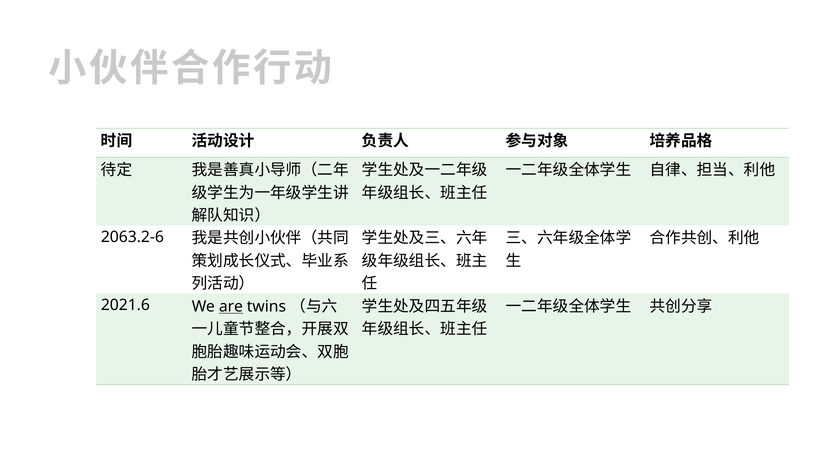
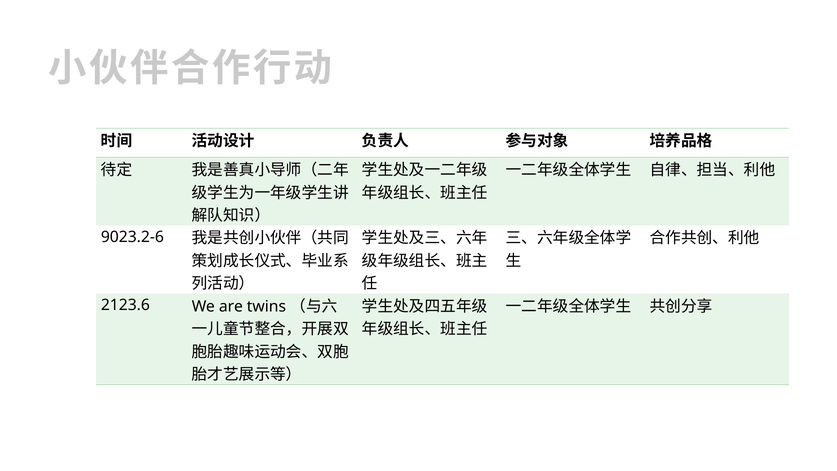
2063.2-6: 2063.2-6 -> 9023.2-6 (132, 237)
2021.6: 2021.6 -> 2123.6 (125, 305)
are underline: present -> none (231, 306)
